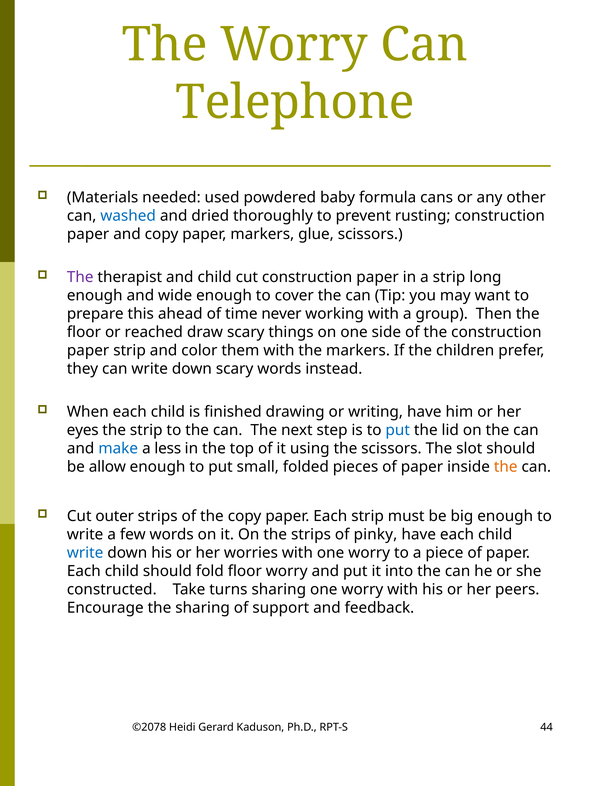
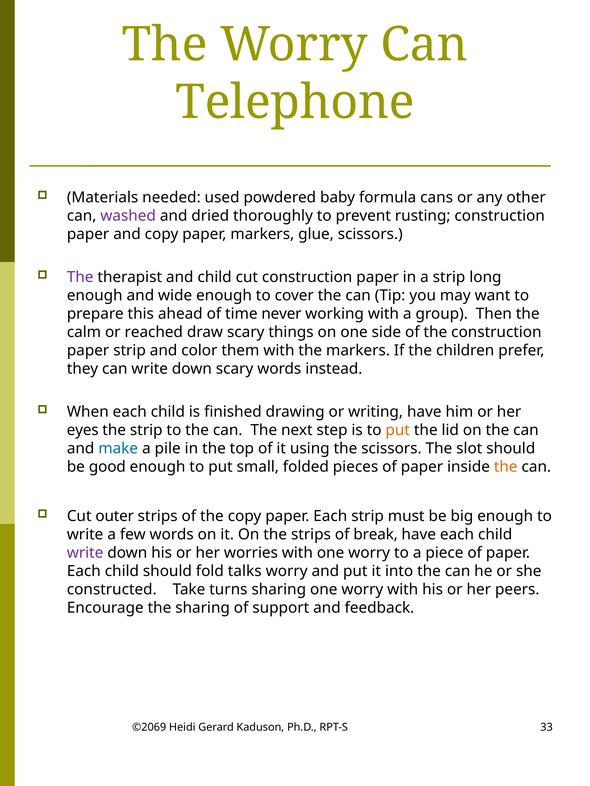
washed colour: blue -> purple (128, 216)
floor: floor -> calm (84, 332)
put colour: blue -> orange (398, 430)
less: less -> pile (168, 449)
allow: allow -> good (107, 467)
pinky: pinky -> break (376, 535)
write colour: blue -> purple (85, 553)
fold floor: floor -> talks (245, 572)
©2078: ©2078 -> ©2069 (149, 728)
44: 44 -> 33 (547, 728)
